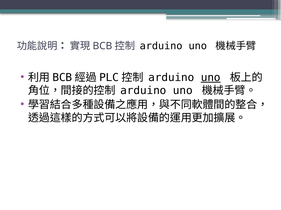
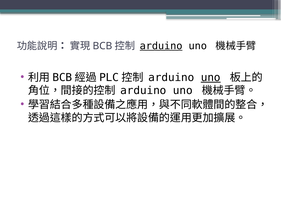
arduino underline: none -> present (161, 46)
